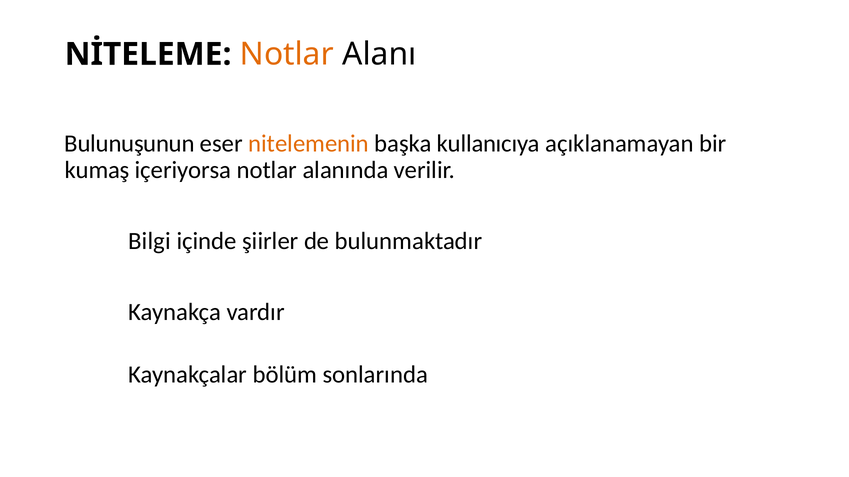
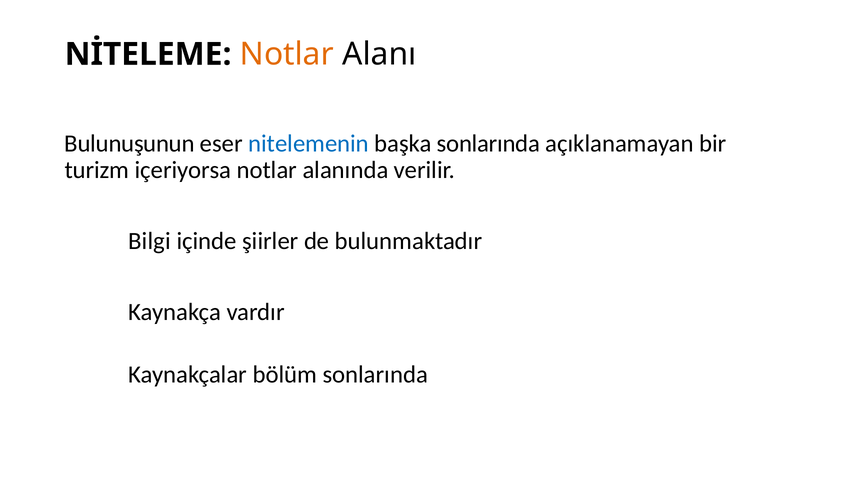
nitelemenin colour: orange -> blue (309, 144)
başka kullanıcıya: kullanıcıya -> sonlarında (488, 144)
kumaş: kumaş -> turizm (97, 170)
